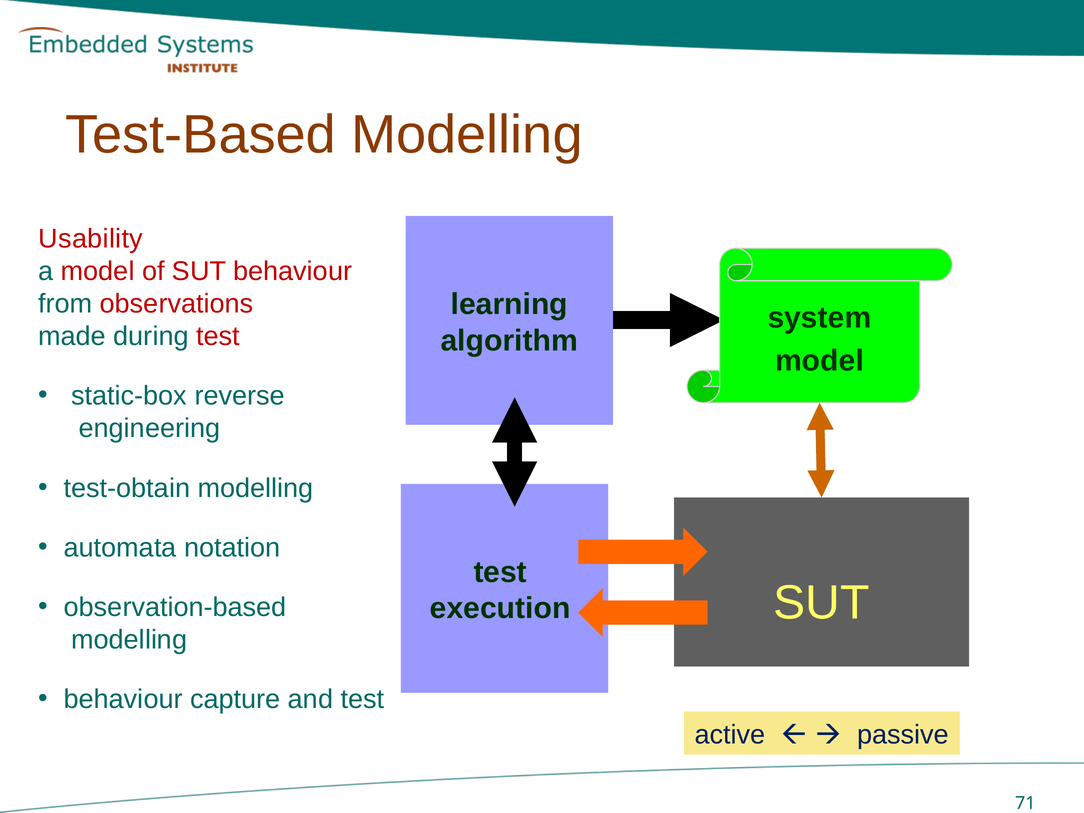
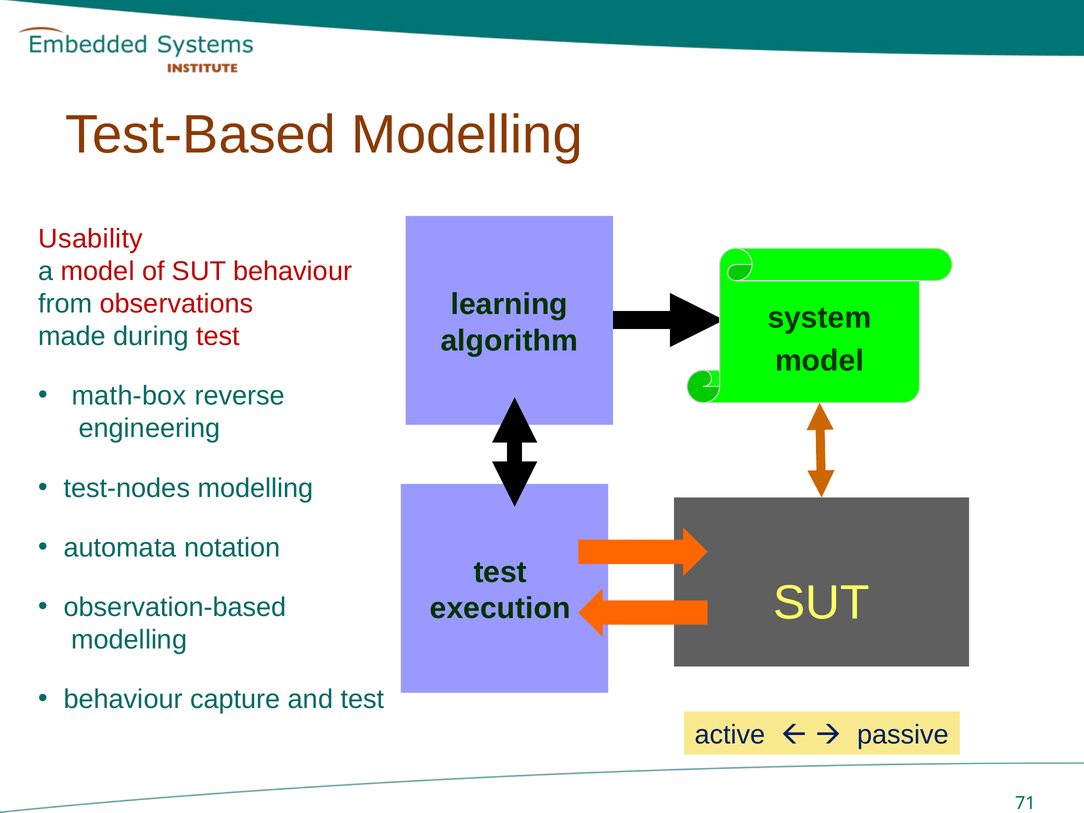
static-box: static-box -> math-box (129, 396)
test-obtain: test-obtain -> test-nodes (127, 488)
